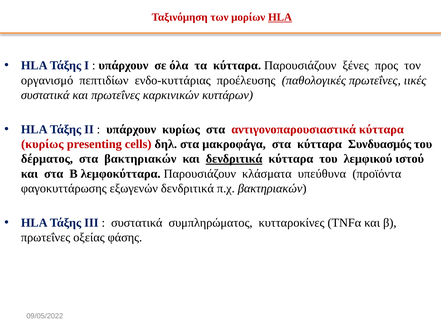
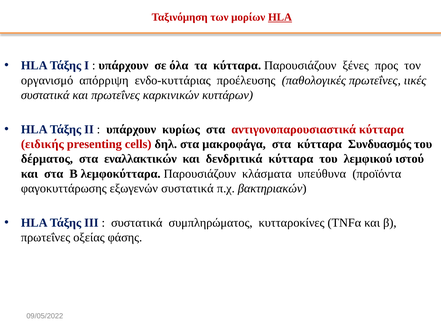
πεπτιδίων: πεπτιδίων -> απόρριψη (104, 80)
κυρίως: κυρίως -> ειδικής (42, 144)
στα βακτηριακών: βακτηριακών -> εναλλακτικών (140, 159)
δενδριτικά underline: present -> none (234, 159)
εξωγενών δενδριτικά: δενδριτικά -> συστατικά (187, 188)
